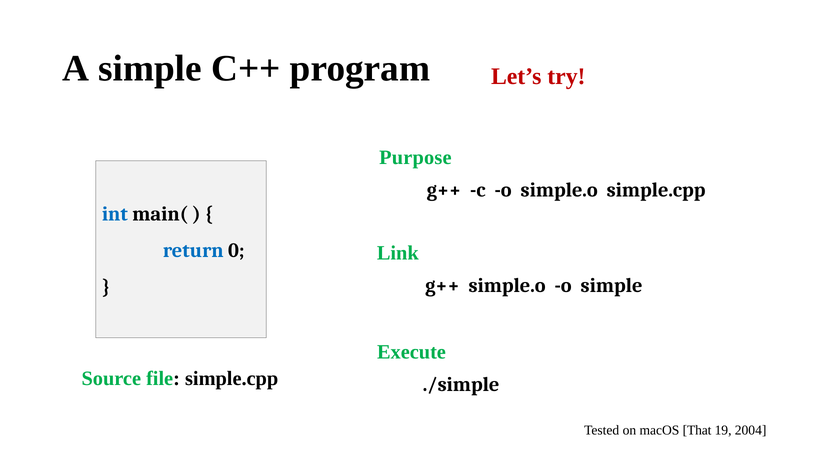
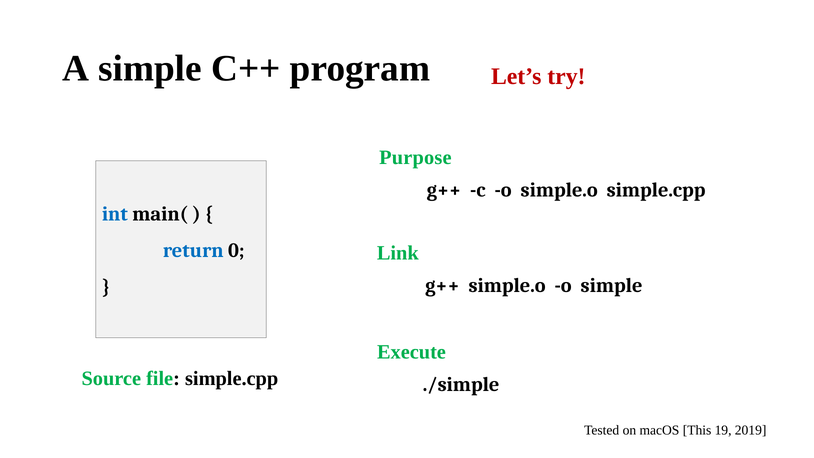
That: That -> This (697, 430)
2004: 2004 -> 2019 (751, 430)
